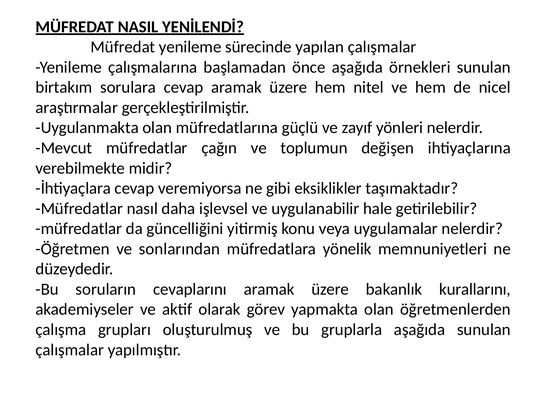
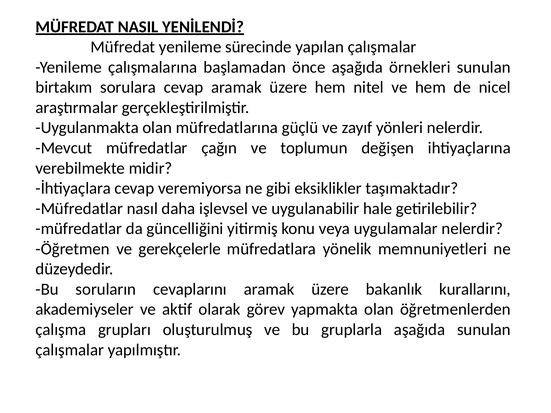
sonlarından: sonlarından -> gerekçelerle (180, 249)
